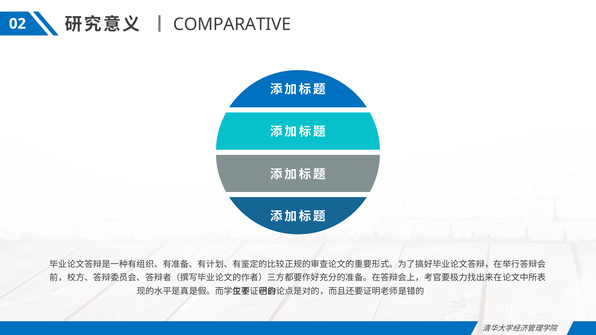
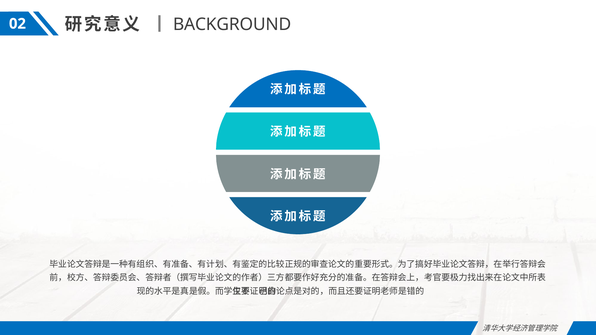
COMPARATIVE: COMPARATIVE -> BACKGROUND (232, 25)
